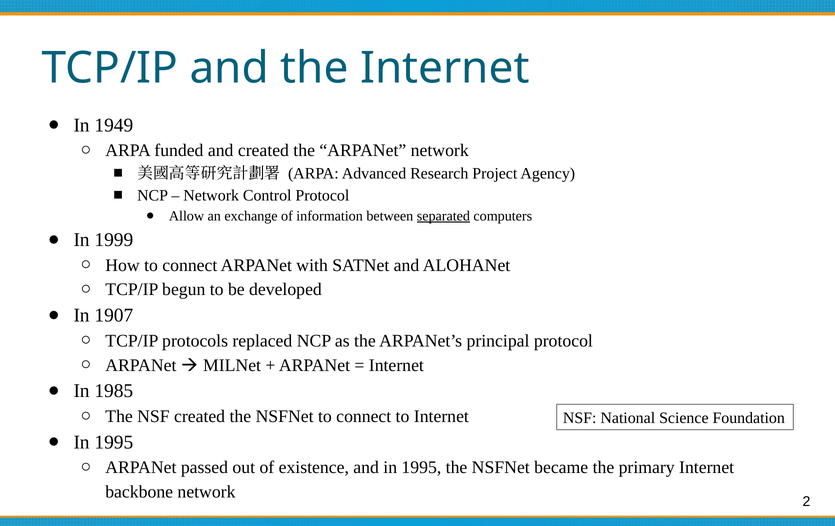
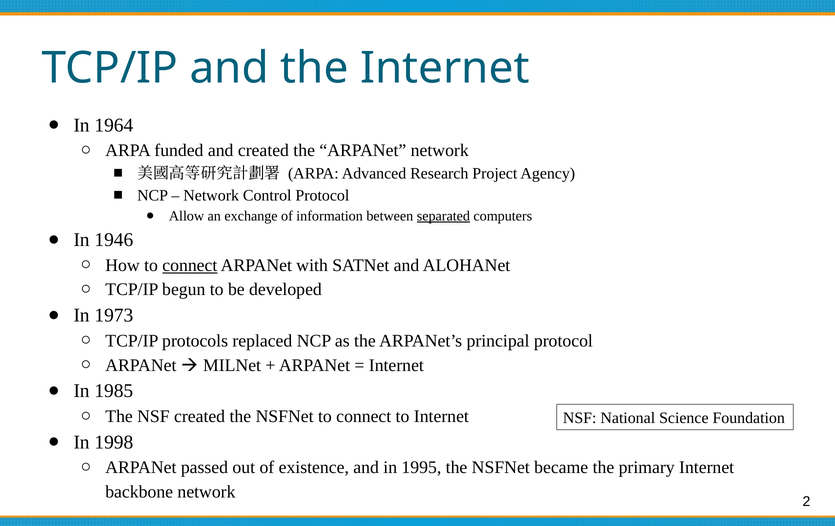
1949: 1949 -> 1964 (114, 125)
1999: 1999 -> 1946 (114, 240)
connect underline: none -> present (190, 265)
1907: 1907 -> 1973 (114, 316)
1995: 1995 -> 1998 (114, 442)
